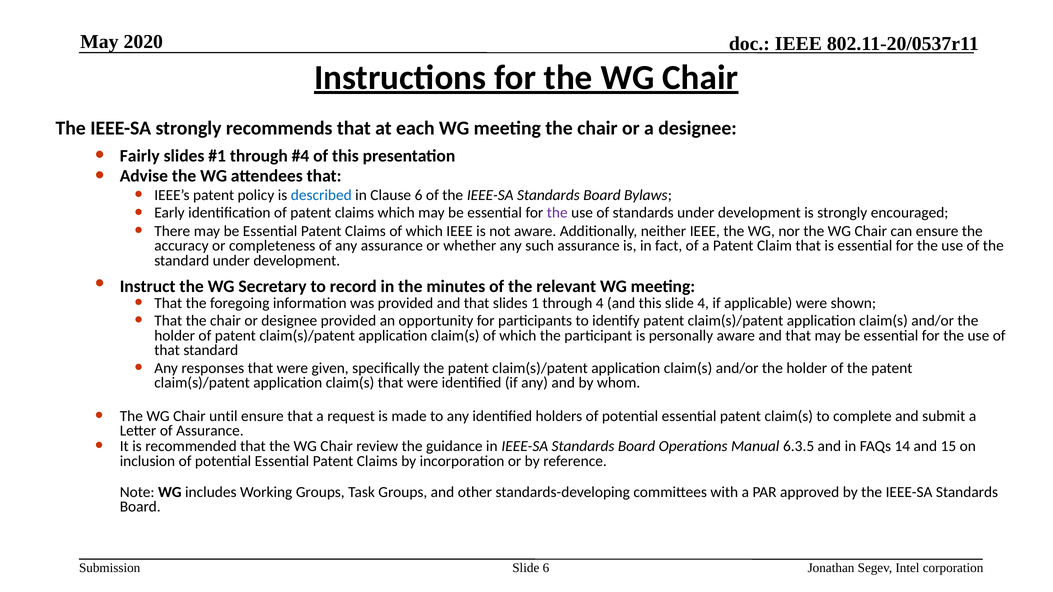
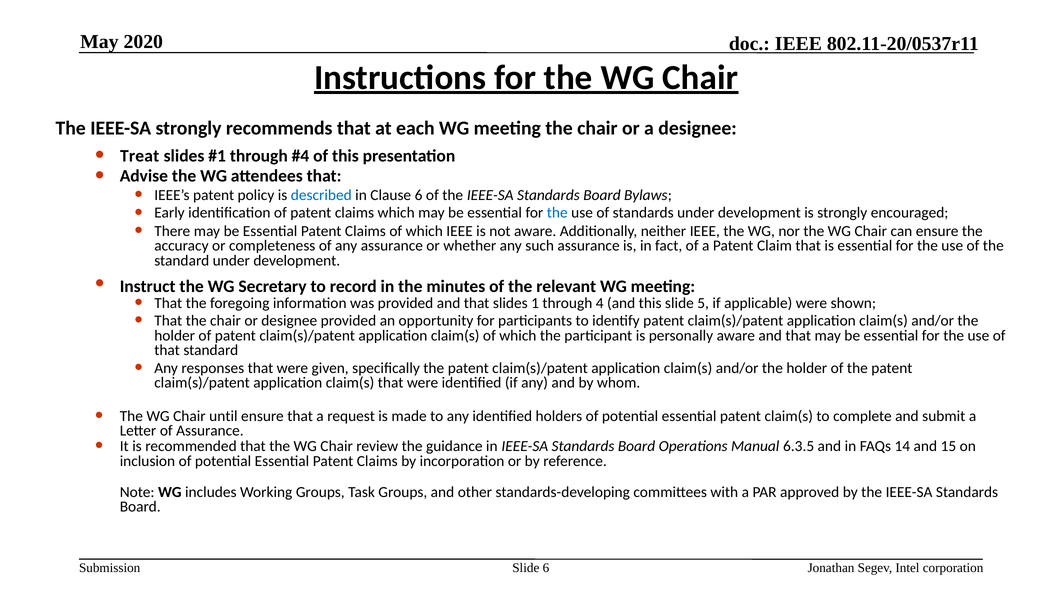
Fairly: Fairly -> Treat (140, 156)
the colour: purple -> blue (557, 213)
slide 4: 4 -> 5 (703, 303)
